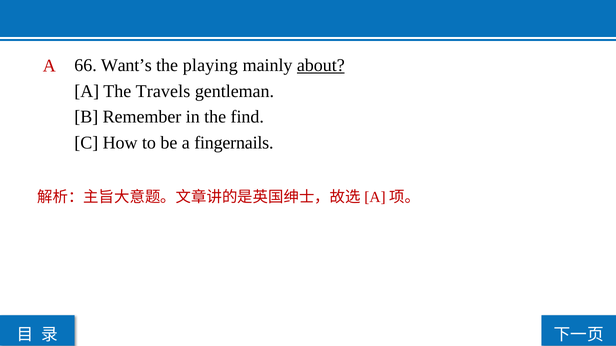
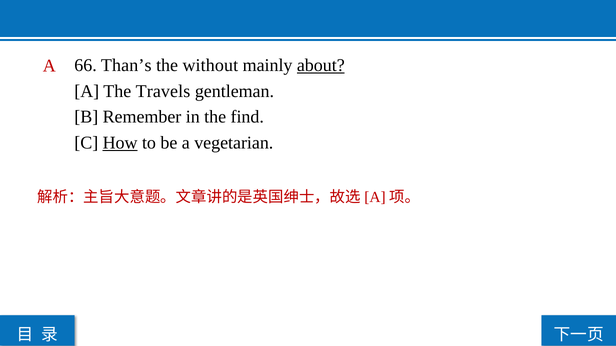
Want’s: Want’s -> Than’s (126, 65)
playing: playing -> without (210, 65)
How underline: none -> present (120, 143)
fingernails: fingernails -> vegetarian (234, 143)
